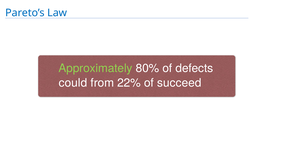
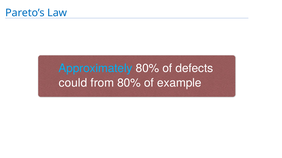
Approximately colour: light green -> light blue (96, 69)
from 22%: 22% -> 80% (129, 83)
succeed: succeed -> example (179, 83)
